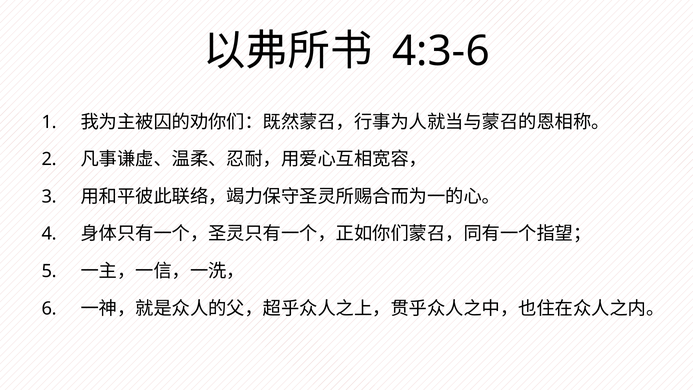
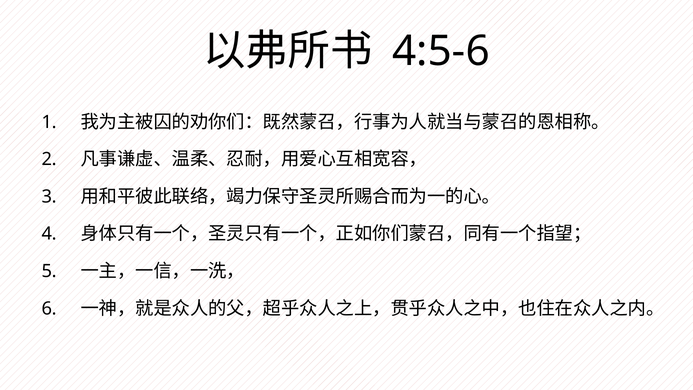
4:3-6: 4:3-6 -> 4:5-6 (441, 51)
